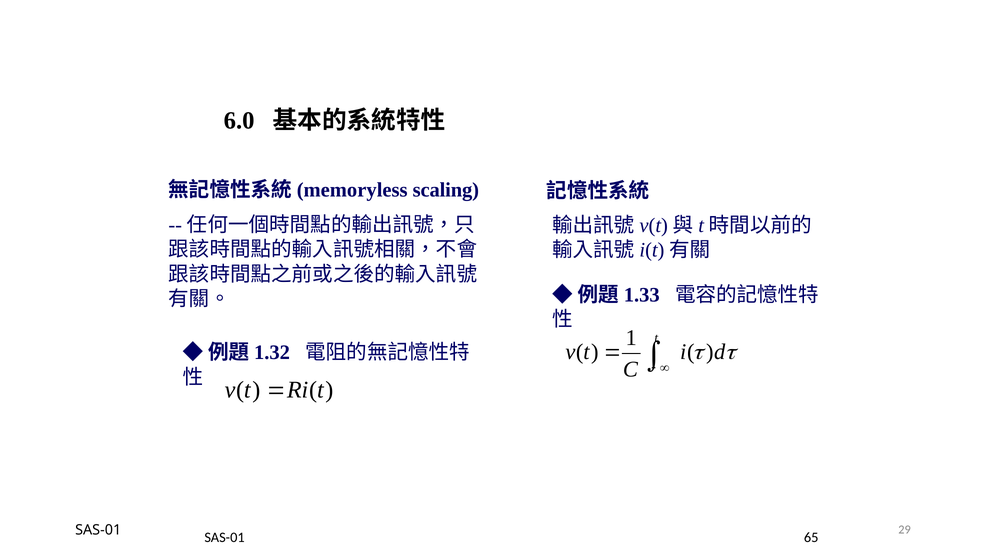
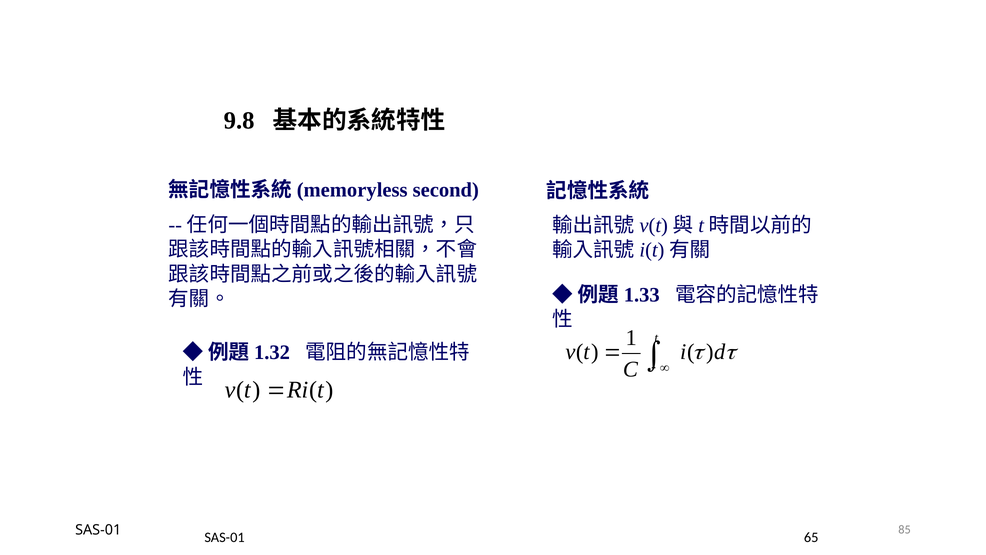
6.0: 6.0 -> 9.8 (239, 121)
scaling: scaling -> second (446, 190)
29: 29 -> 85 (905, 530)
